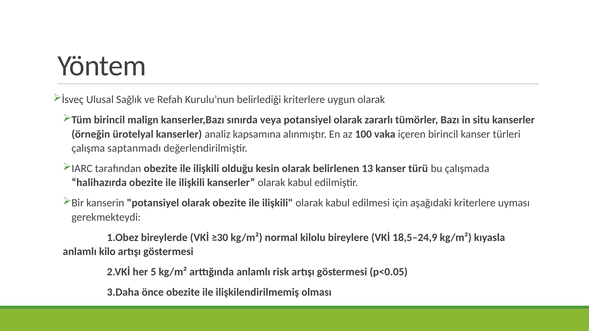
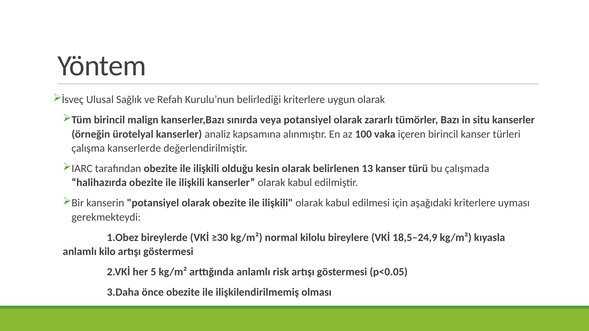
saptanmadı: saptanmadı -> kanserlerde (134, 148)
